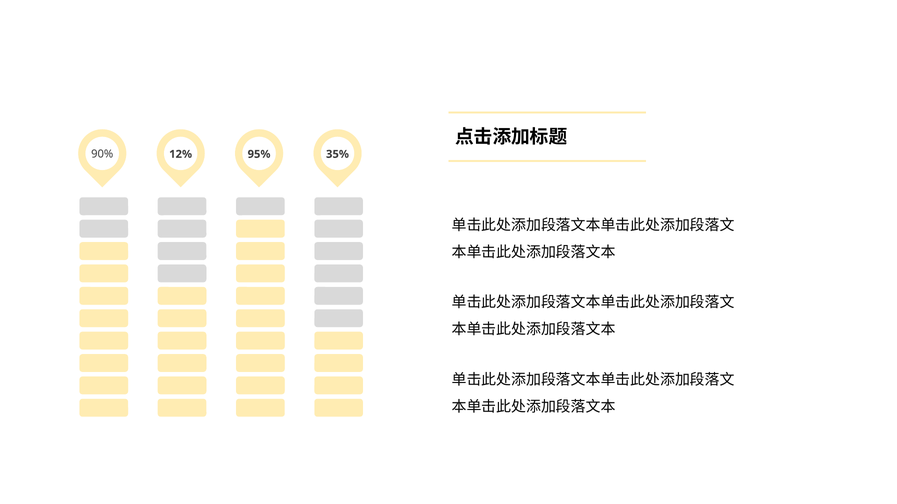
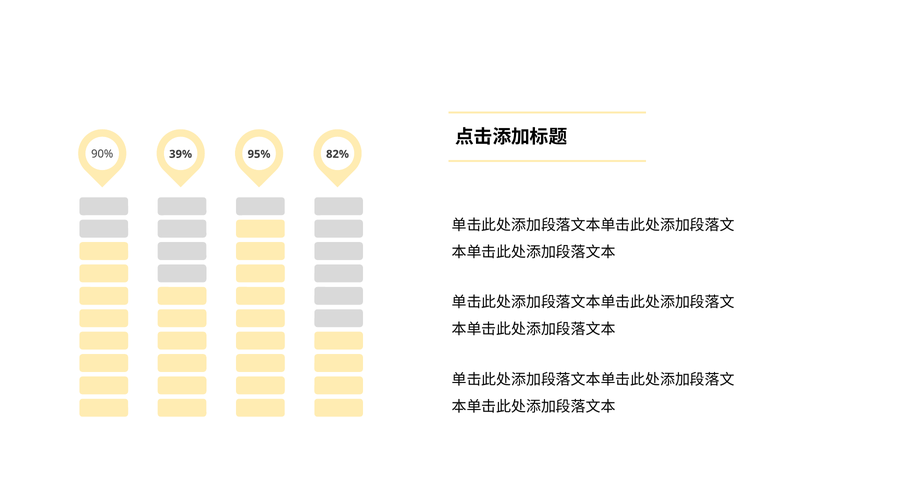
12%: 12% -> 39% (181, 154)
35%: 35% -> 82% (338, 154)
